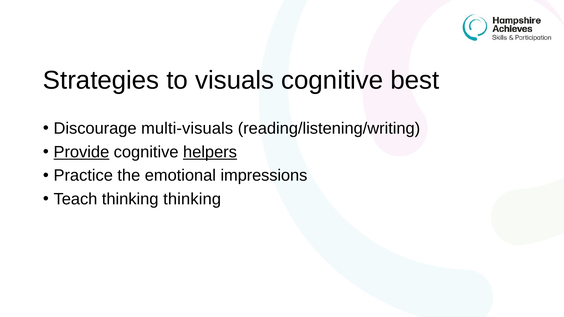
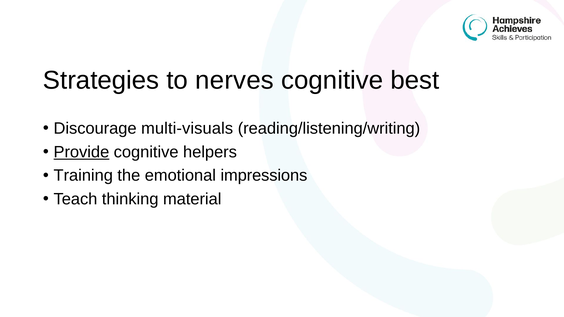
visuals: visuals -> nerves (235, 80)
helpers underline: present -> none (210, 152)
Practice: Practice -> Training (83, 176)
thinking thinking: thinking -> material (192, 199)
